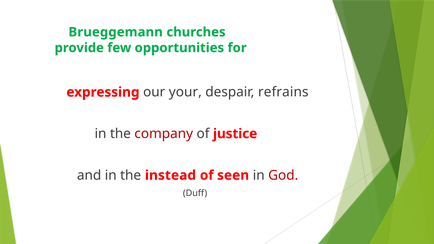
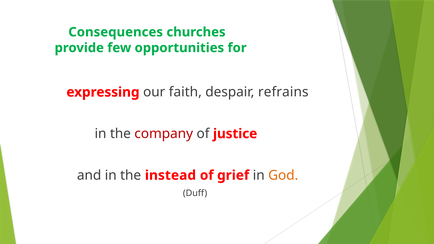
Brueggemann: Brueggemann -> Consequences (116, 32)
your: your -> faith (185, 92)
seen: seen -> grief (233, 175)
God colour: red -> orange (283, 175)
